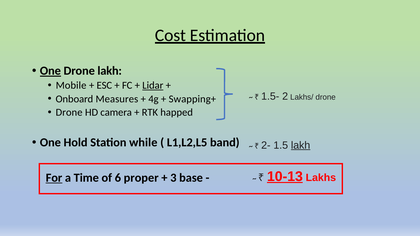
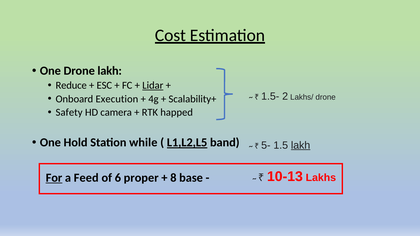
One underline: present -> none (50, 71)
Mobile: Mobile -> Reduce (71, 85)
Measures: Measures -> Execution (117, 99)
Swapping+: Swapping+ -> Scalability+ (192, 99)
Drone: Drone -> Safety (69, 113)
L1,L2,L5 underline: none -> present (187, 143)
2-: 2- -> 5- (266, 145)
Time: Time -> Feed (86, 178)
3: 3 -> 8 (173, 178)
10-13 underline: present -> none (285, 177)
